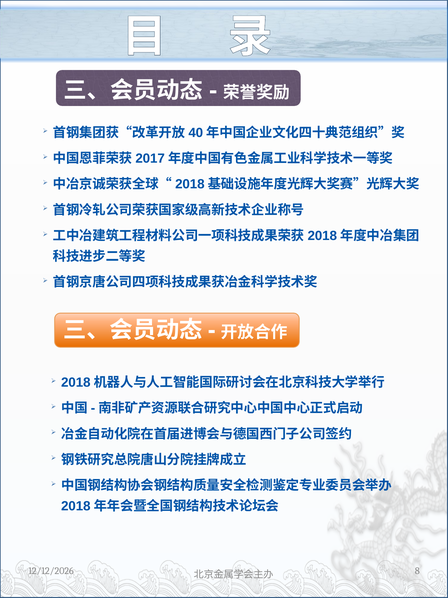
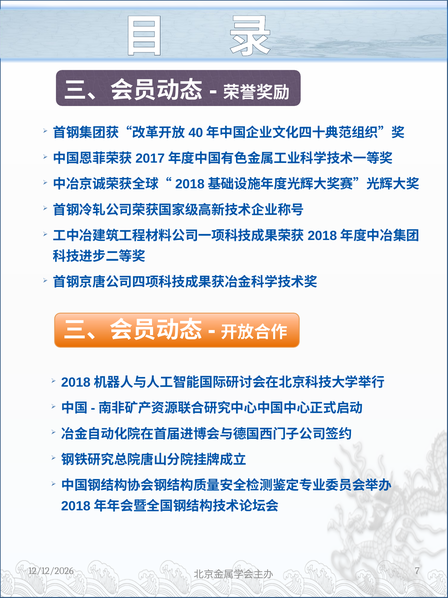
8: 8 -> 7 (417, 570)
